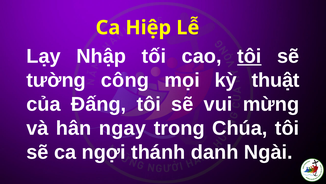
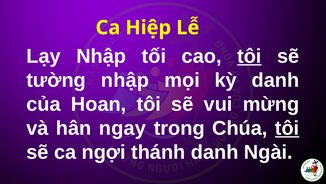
tường công: công -> nhập (125, 80)
kỳ thuật: thuật -> danh (275, 80)
Đấng: Đấng -> Hoan (99, 104)
tôi underline: none -> present (287, 128)
